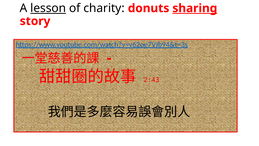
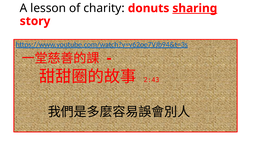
lesson underline: present -> none (48, 8)
